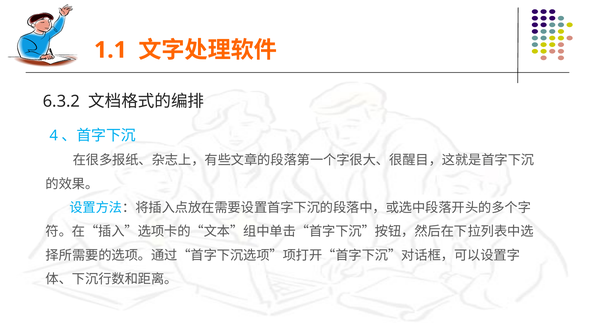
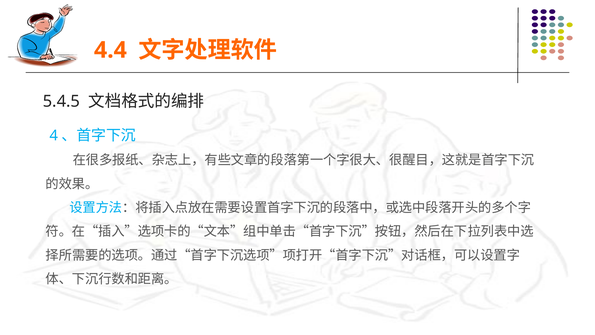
1.1: 1.1 -> 4.4 (110, 50)
6.3.2: 6.3.2 -> 5.4.5 (61, 101)
